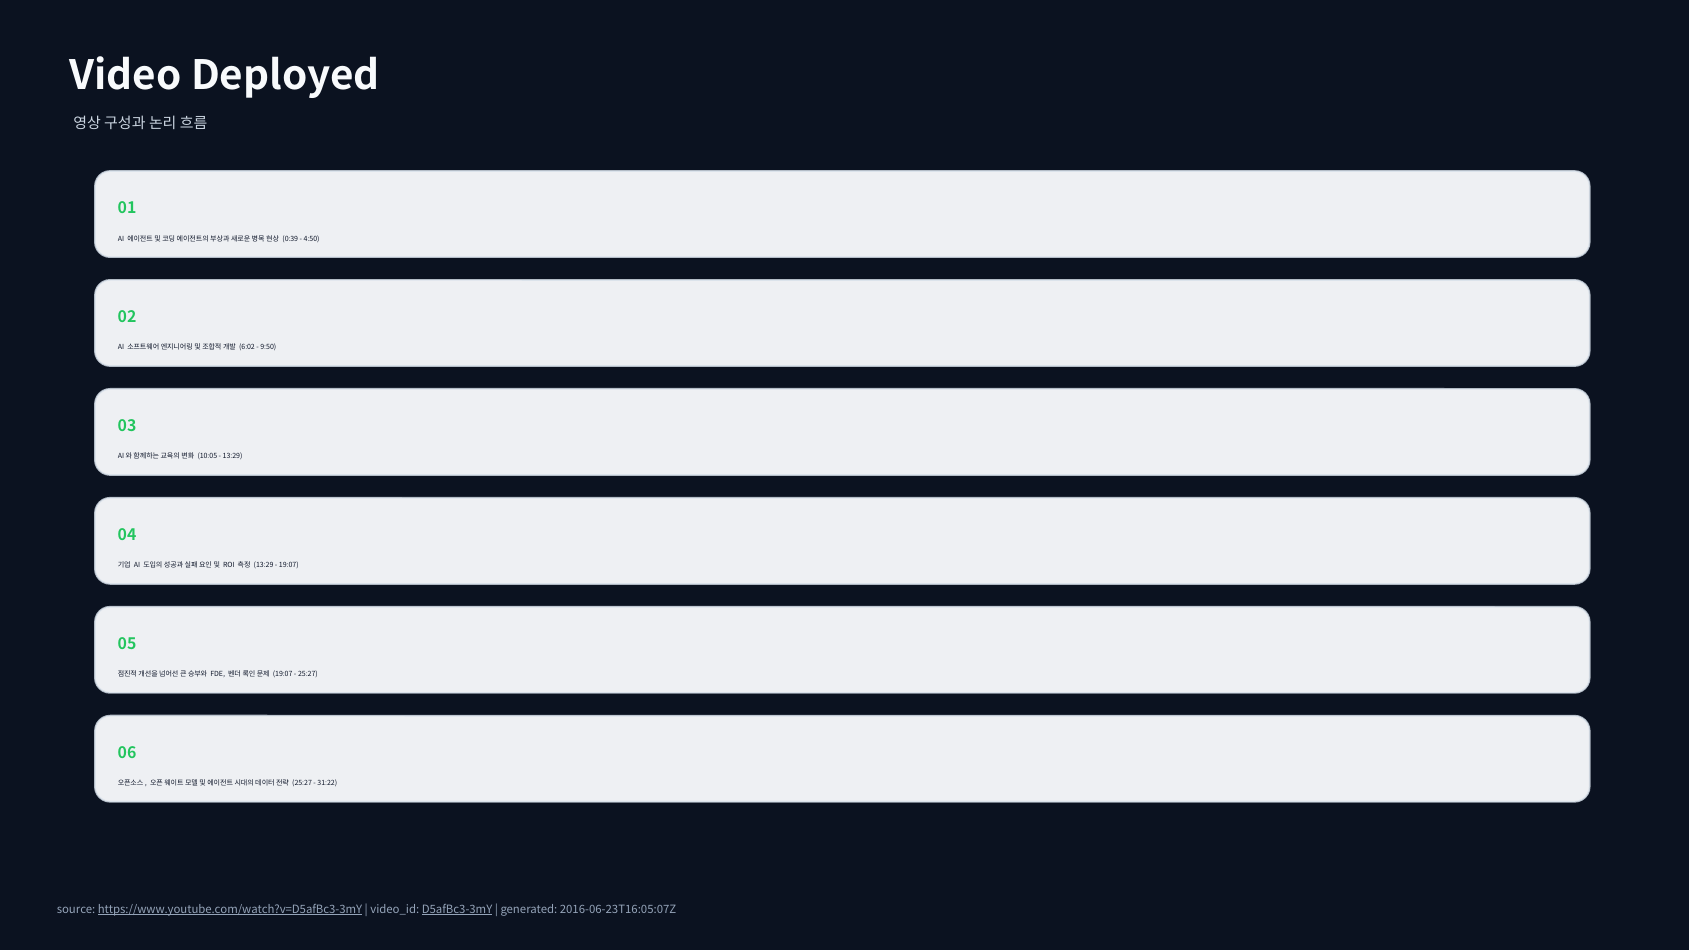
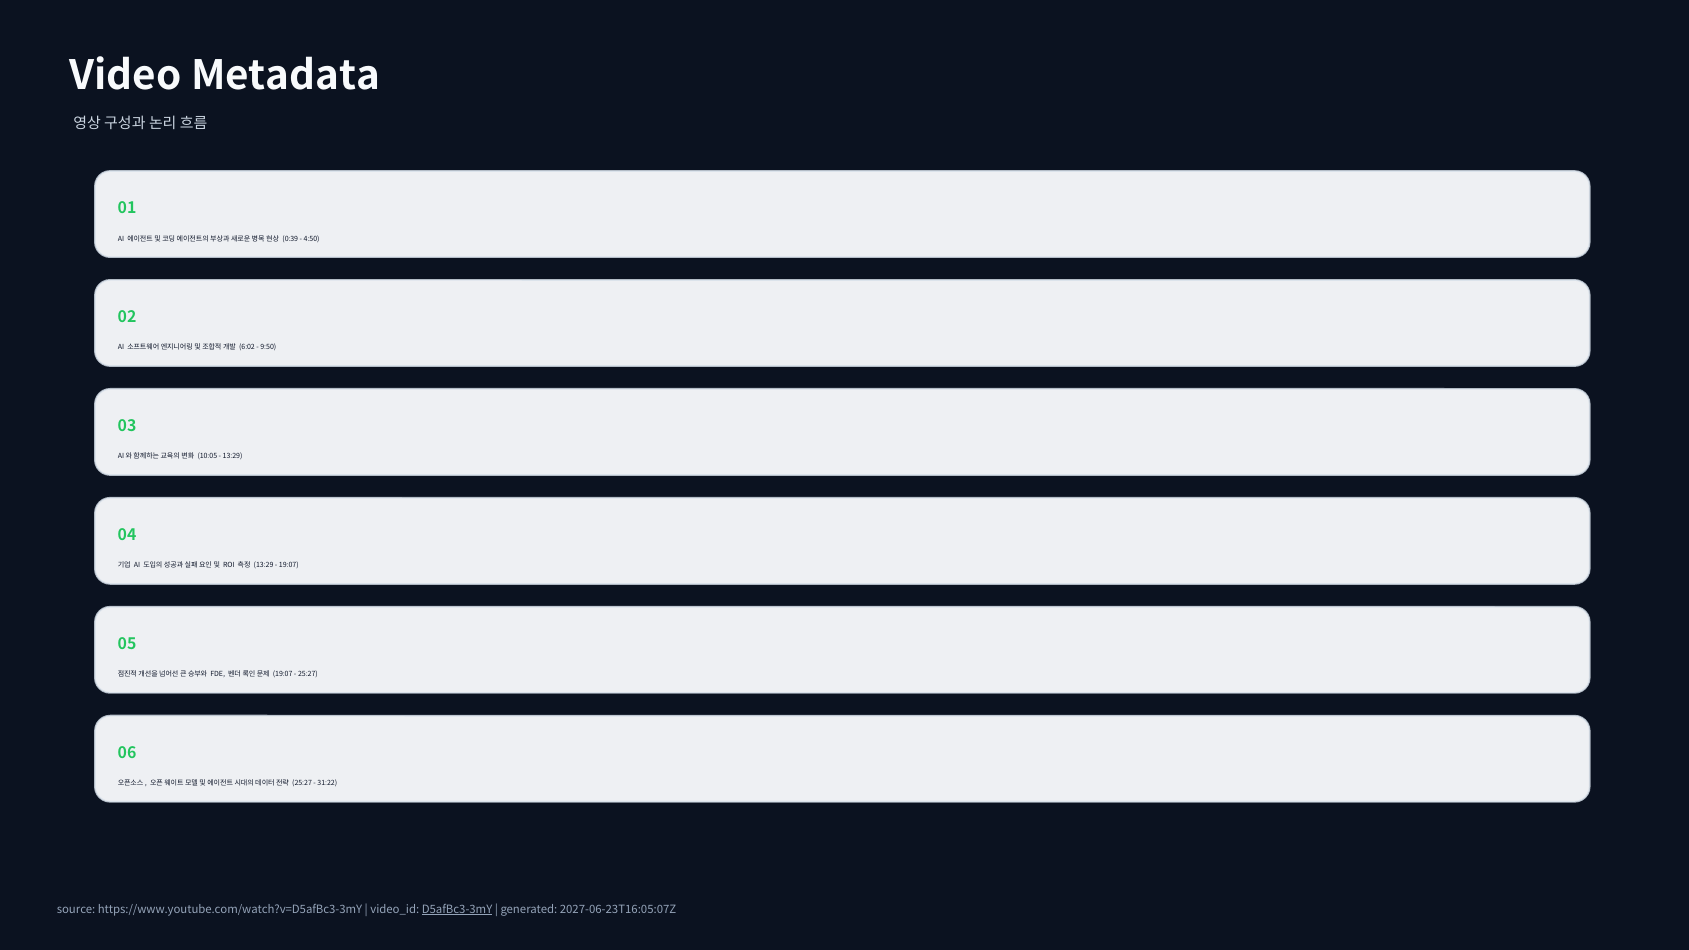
Deployed: Deployed -> Metadata (286, 76)
https://www.youtube.com/watch?v=D5afBc3-3mY underline: present -> none (230, 910)
2016-06-23T16:05:07Z: 2016-06-23T16:05:07Z -> 2027-06-23T16:05:07Z (618, 910)
